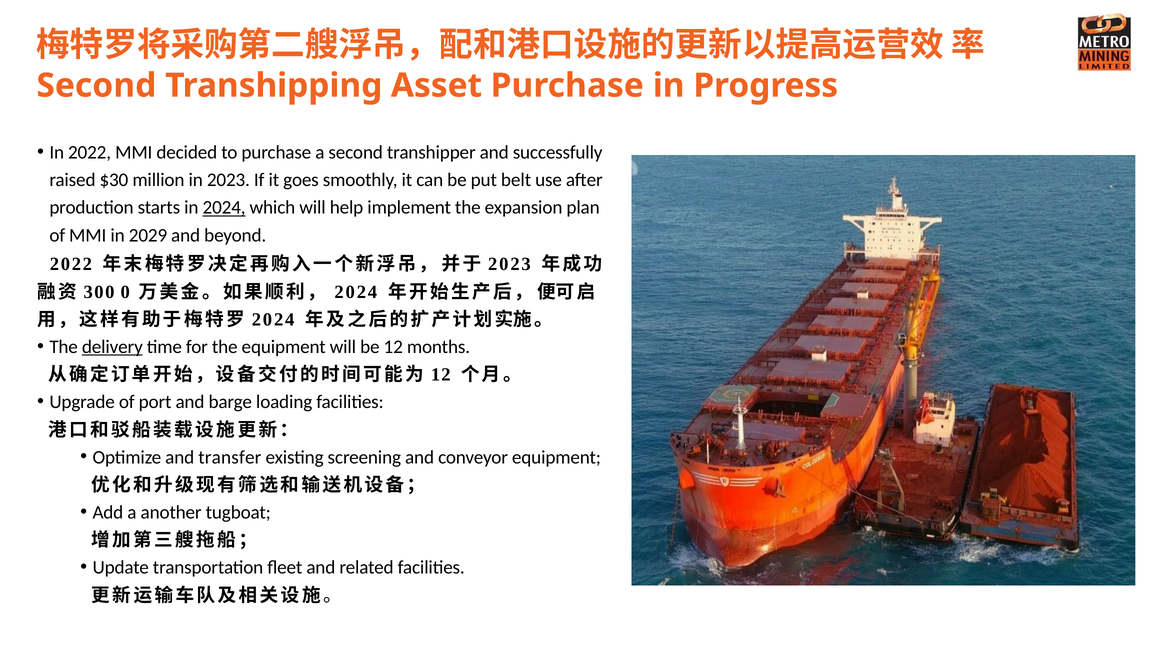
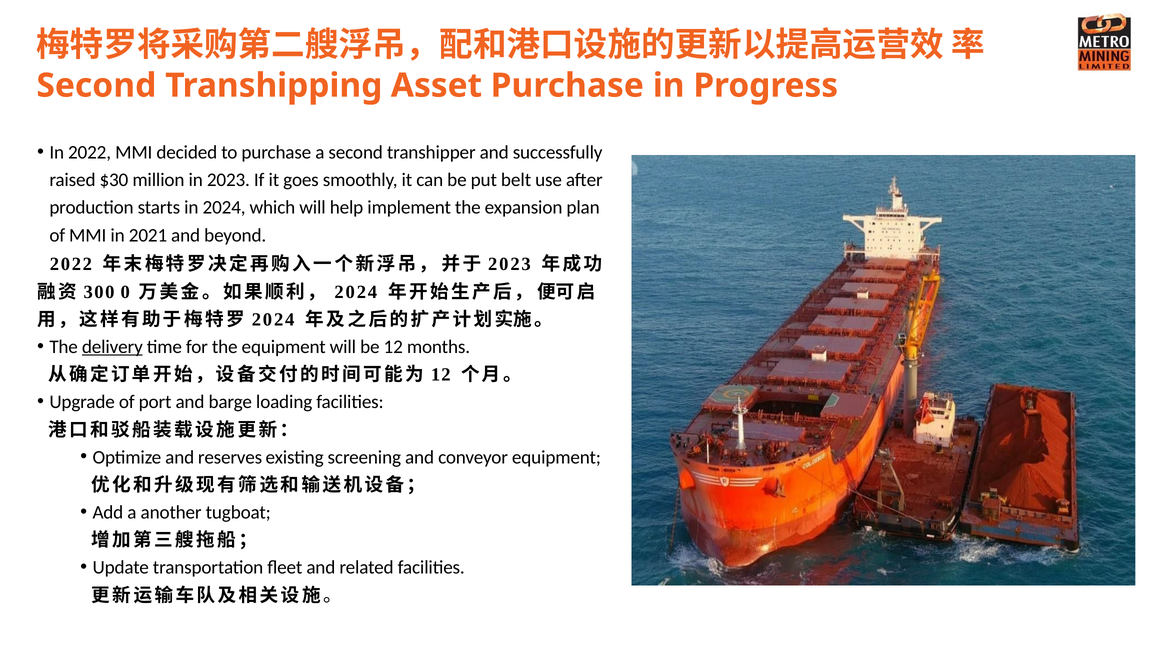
2024 underline: present -> none (224, 207)
2029: 2029 -> 2021 (148, 235)
transfer: transfer -> reserves (230, 457)
